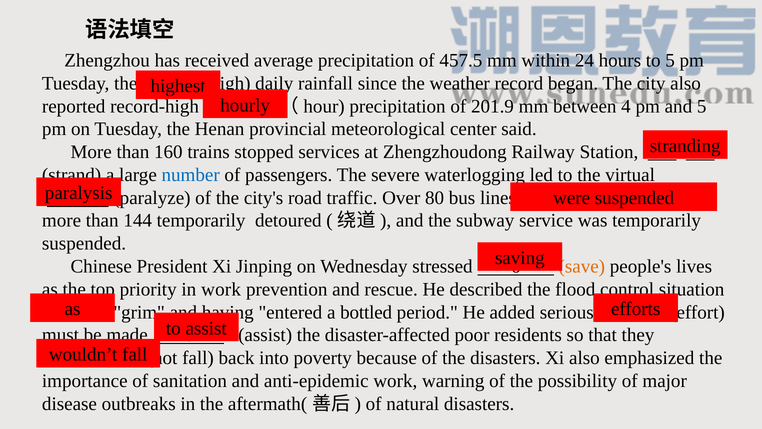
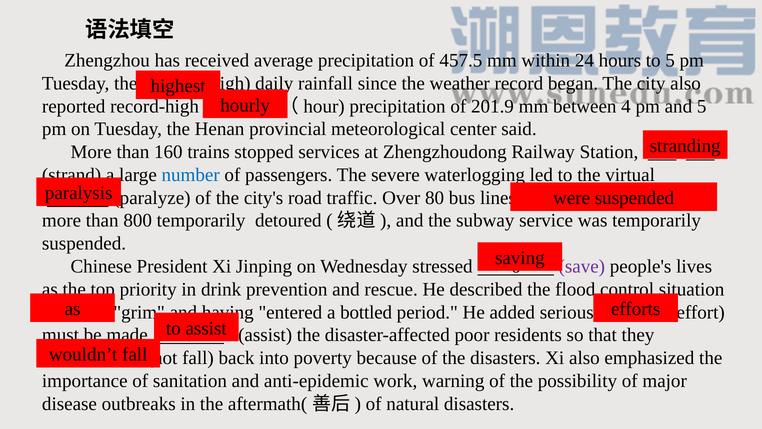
144: 144 -> 800 (138, 221)
save colour: orange -> purple (582, 266)
in work: work -> drink (221, 289)
